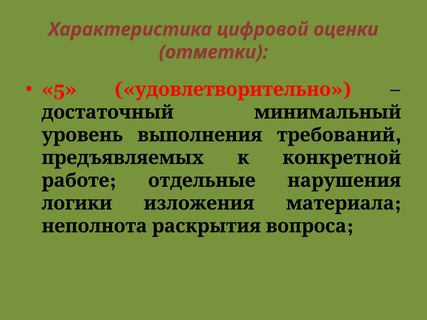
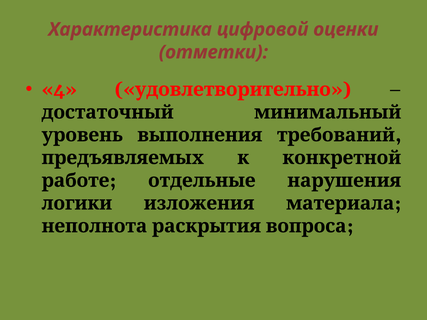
5: 5 -> 4 (59, 90)
